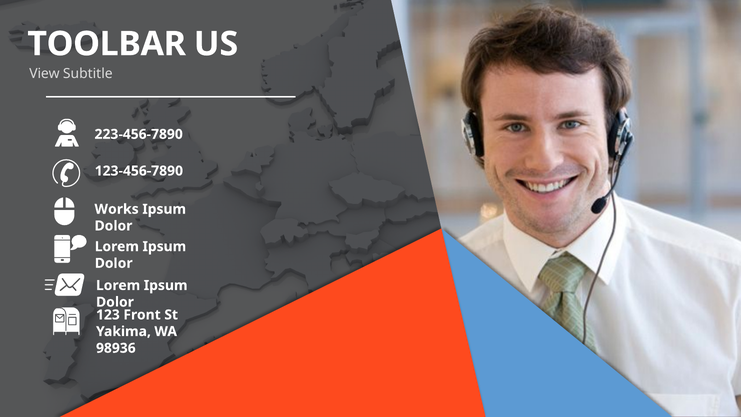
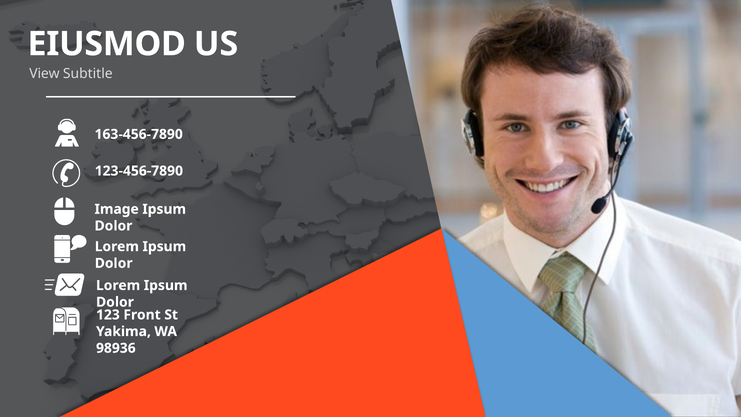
TOOLBAR: TOOLBAR -> EIUSMOD (107, 44)
223-456-7890: 223-456-7890 -> 163-456-7890 (139, 134)
Works: Works -> Image (117, 209)
